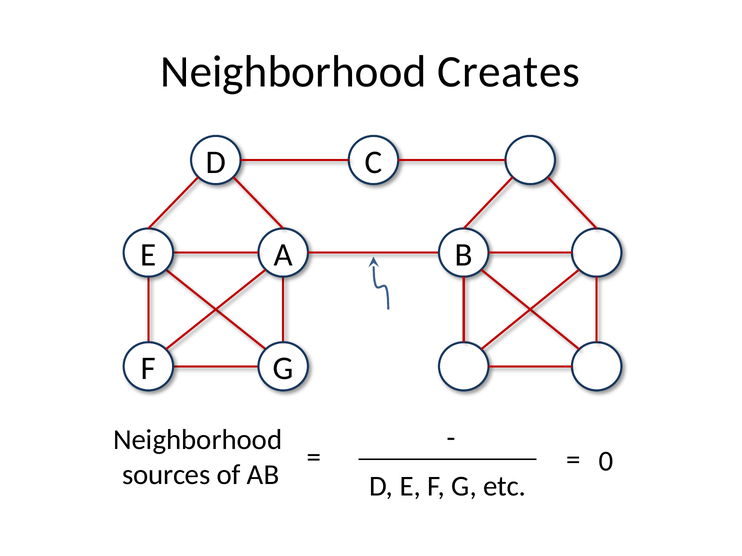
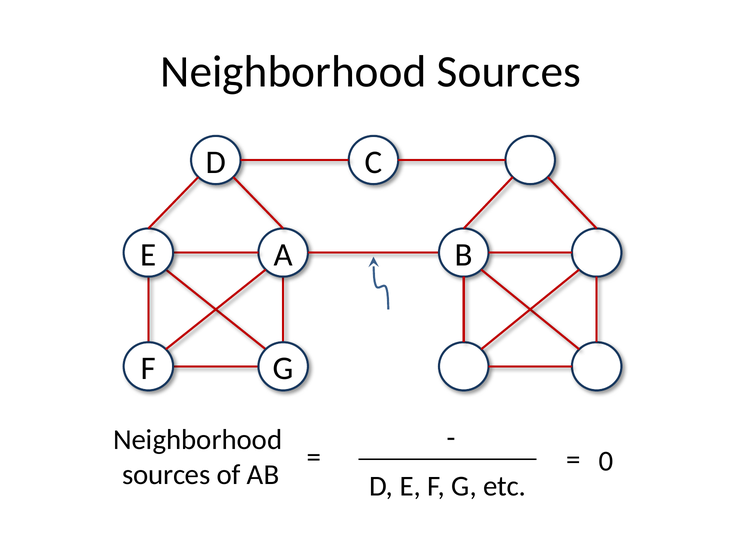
Creates: Creates -> Sources (509, 72)
